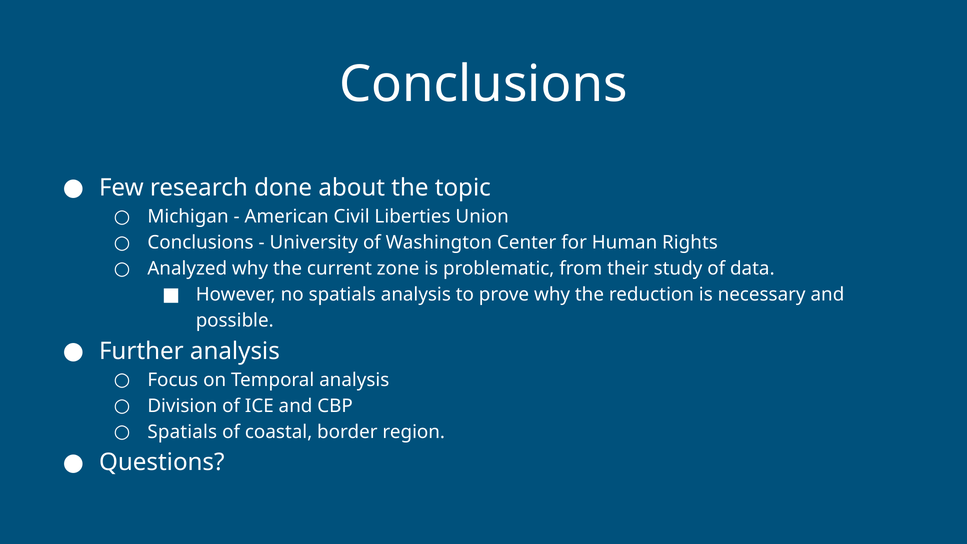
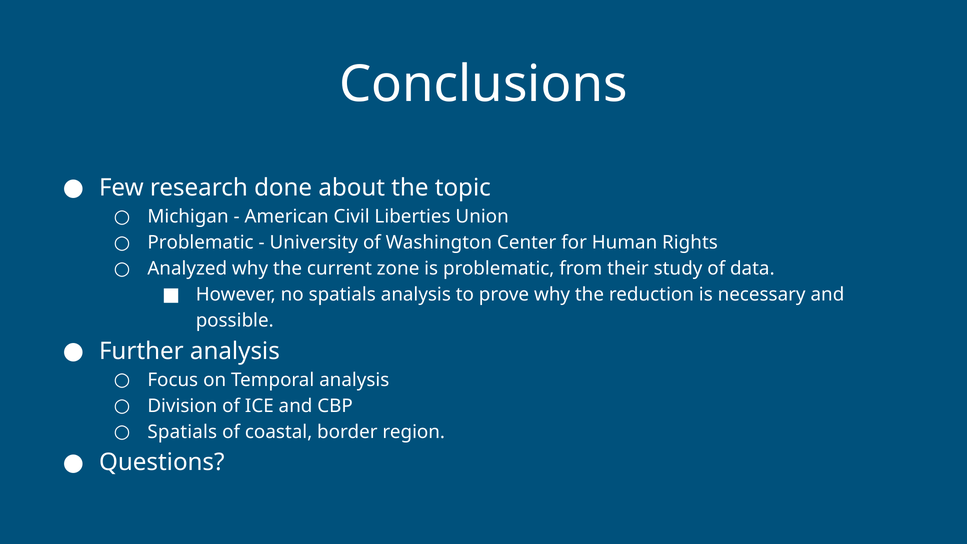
Conclusions: Conclusions -> Problematic (201, 243)
